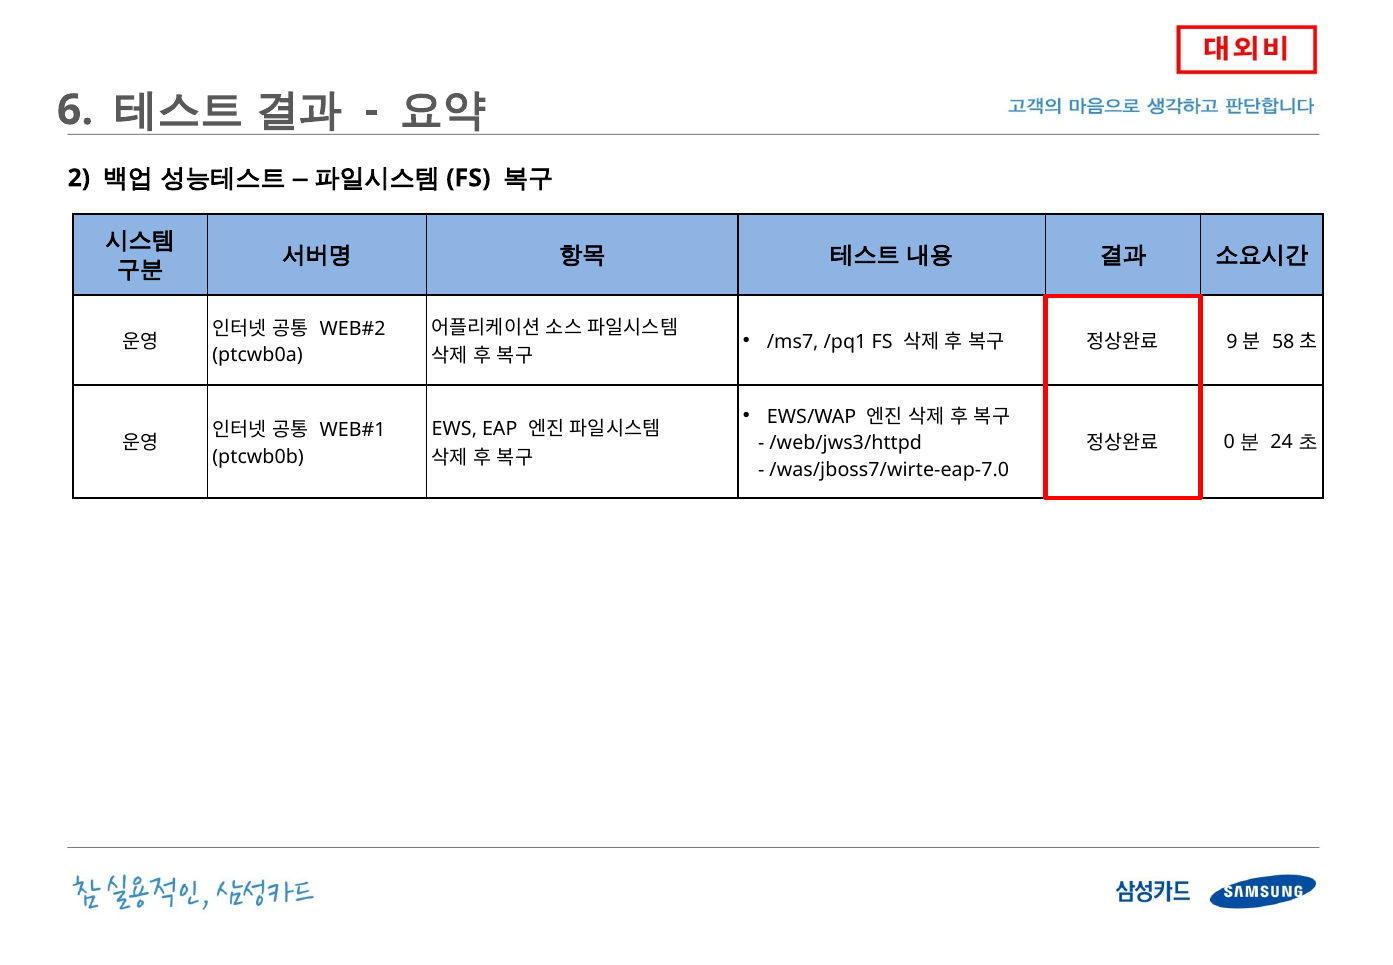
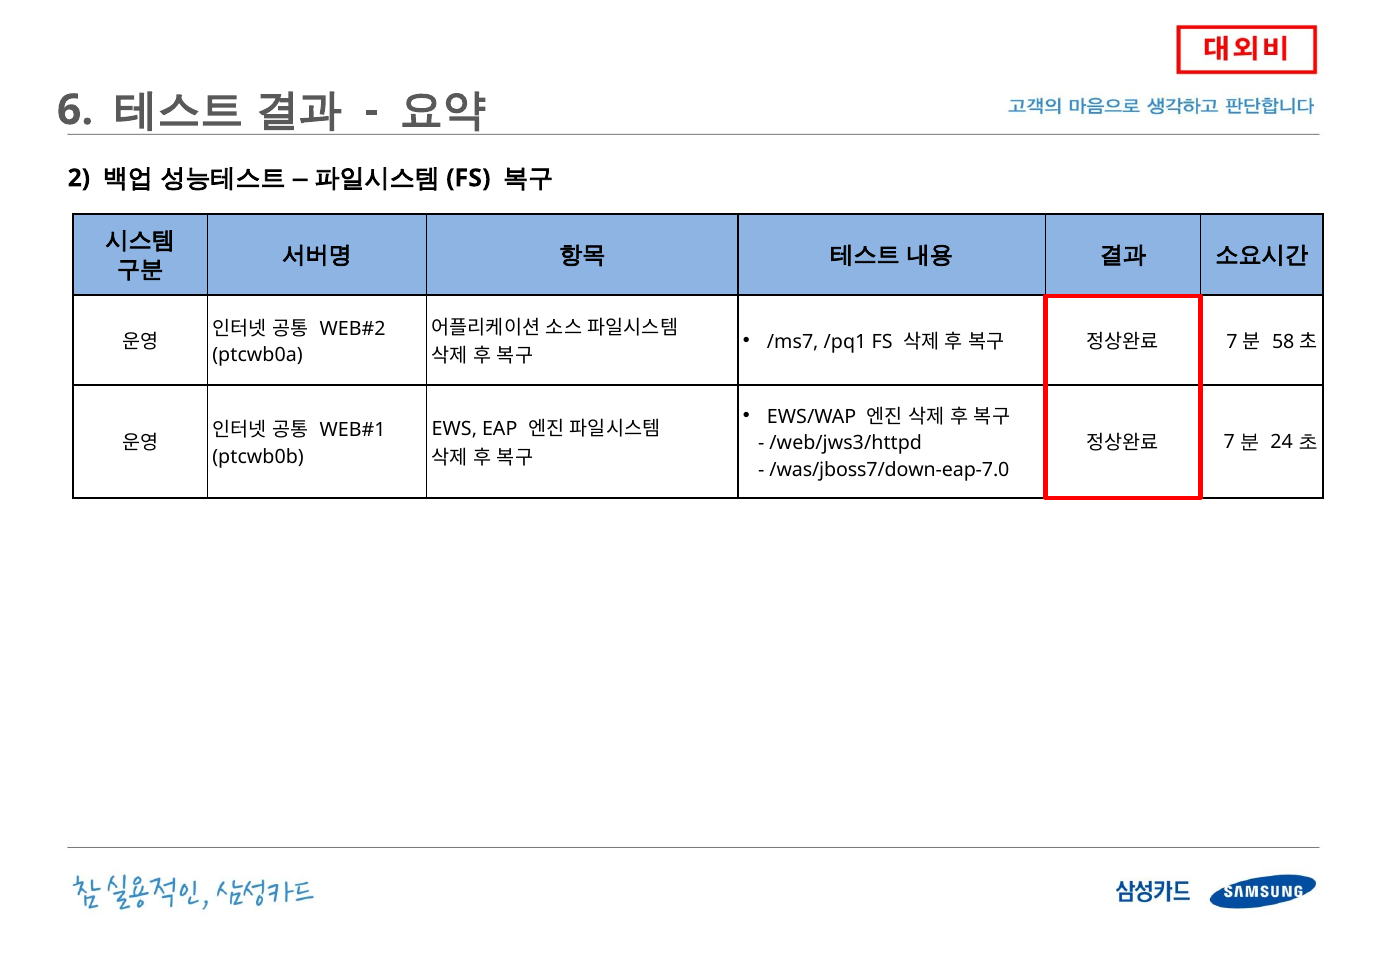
9: 9 -> 7 (1232, 342)
0: 0 -> 7 (1229, 442)
/was/jboss7/wirte-eap-7.0: /was/jboss7/wirte-eap-7.0 -> /was/jboss7/down-eap-7.0 (889, 470)
